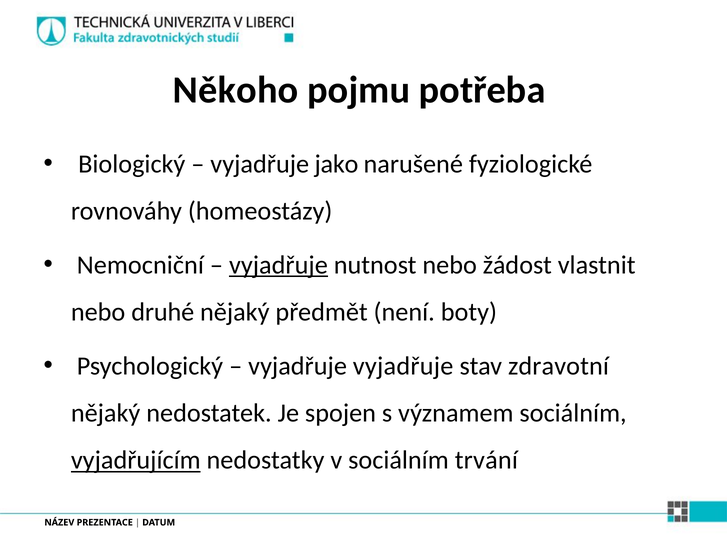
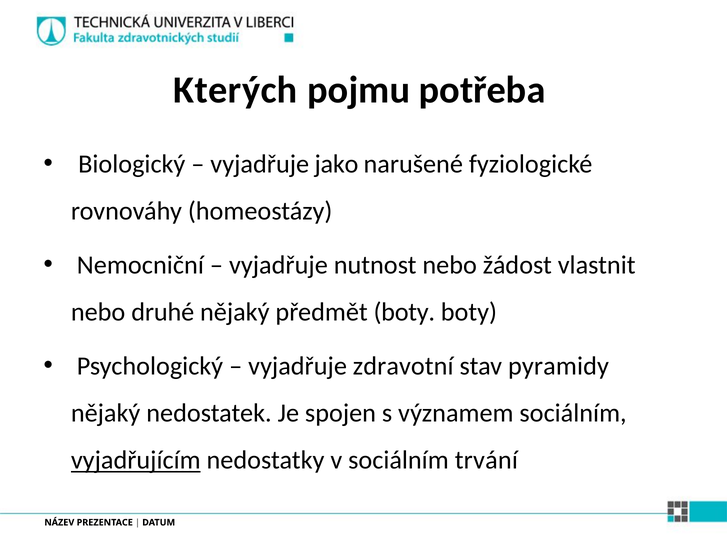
Někoho: Někoho -> Kterých (235, 90)
vyjadřuje underline: present -> none (278, 265)
předmět není: není -> boty (404, 312)
vyjadřuje vyjadřuje: vyjadřuje -> zdravotní (403, 366)
zdravotní: zdravotní -> pyramidy (558, 366)
